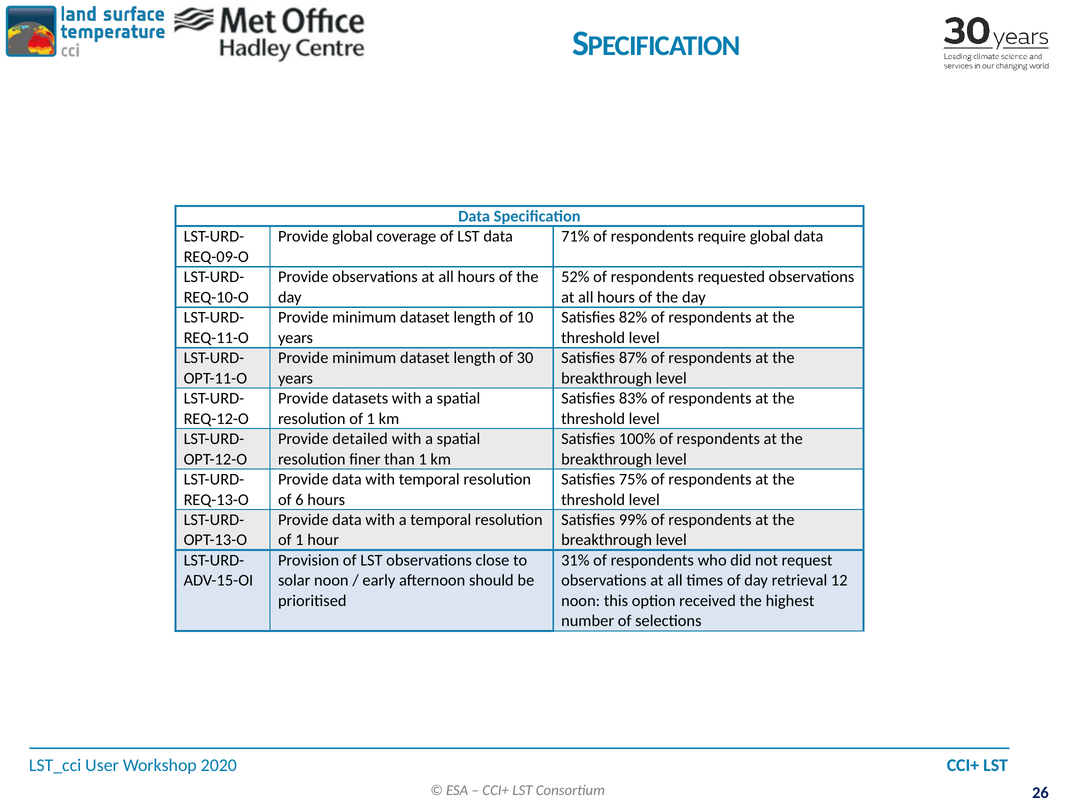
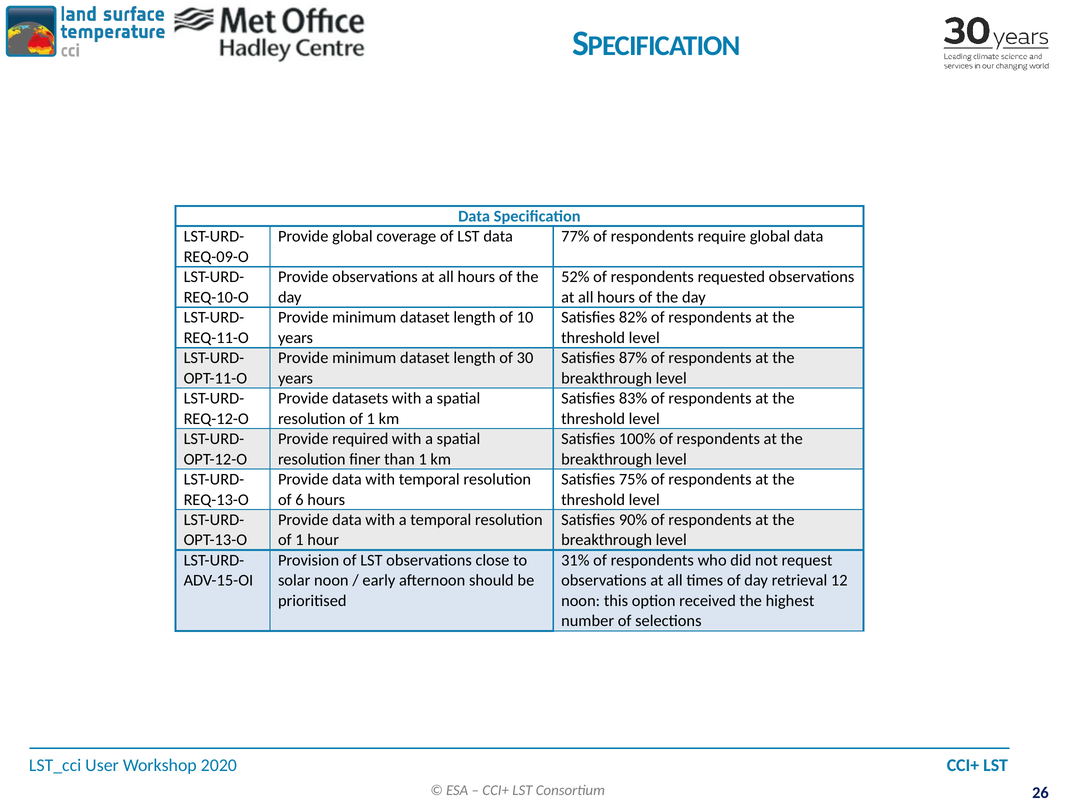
71%: 71% -> 77% (575, 237)
detailed: detailed -> required (360, 439)
99%: 99% -> 90% (633, 520)
